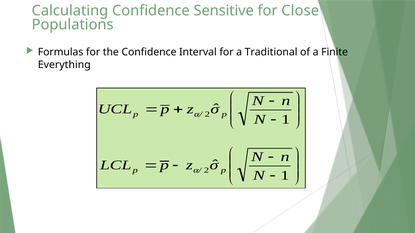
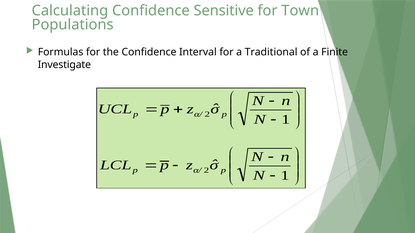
Close: Close -> Town (300, 11)
Everything: Everything -> Investigate (64, 65)
